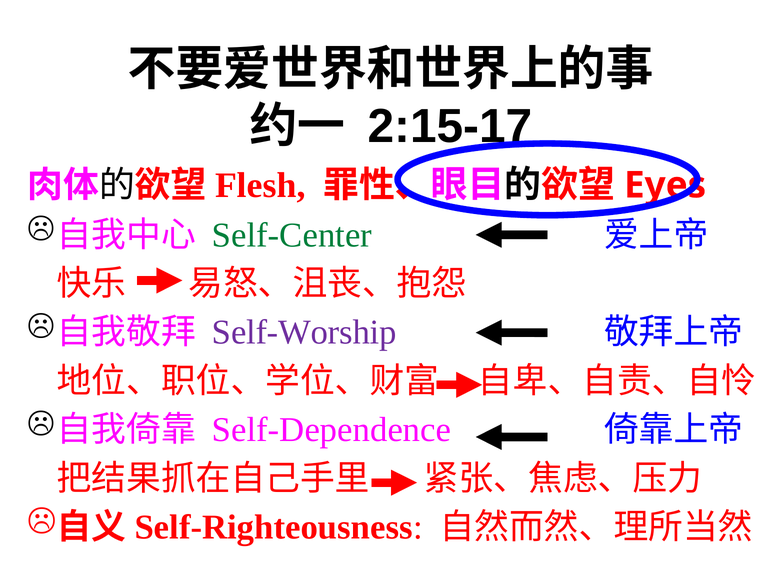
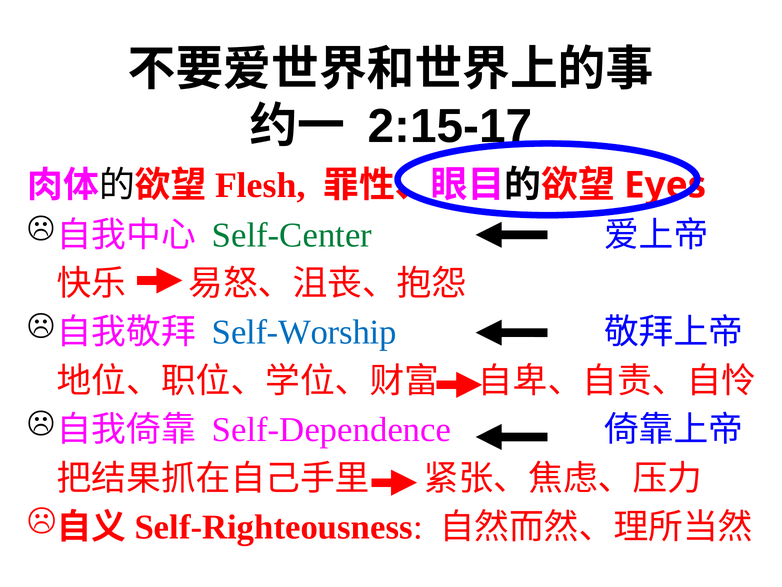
Self-Worship colour: purple -> blue (304, 332)
